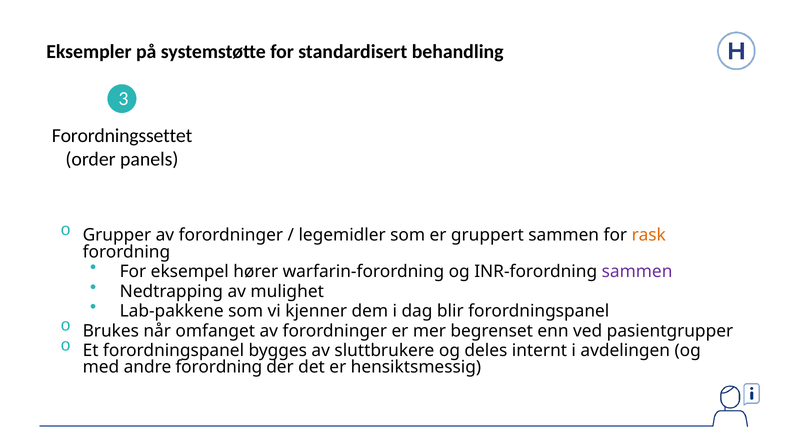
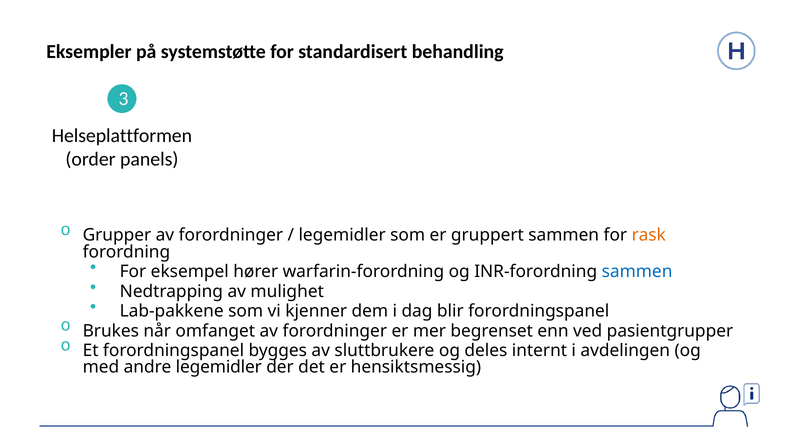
Forordningssettet: Forordningssettet -> Helseplattformen (122, 136)
sammen colour: purple -> blue (637, 272)
andre forordning: forordning -> legemidler (219, 367)
